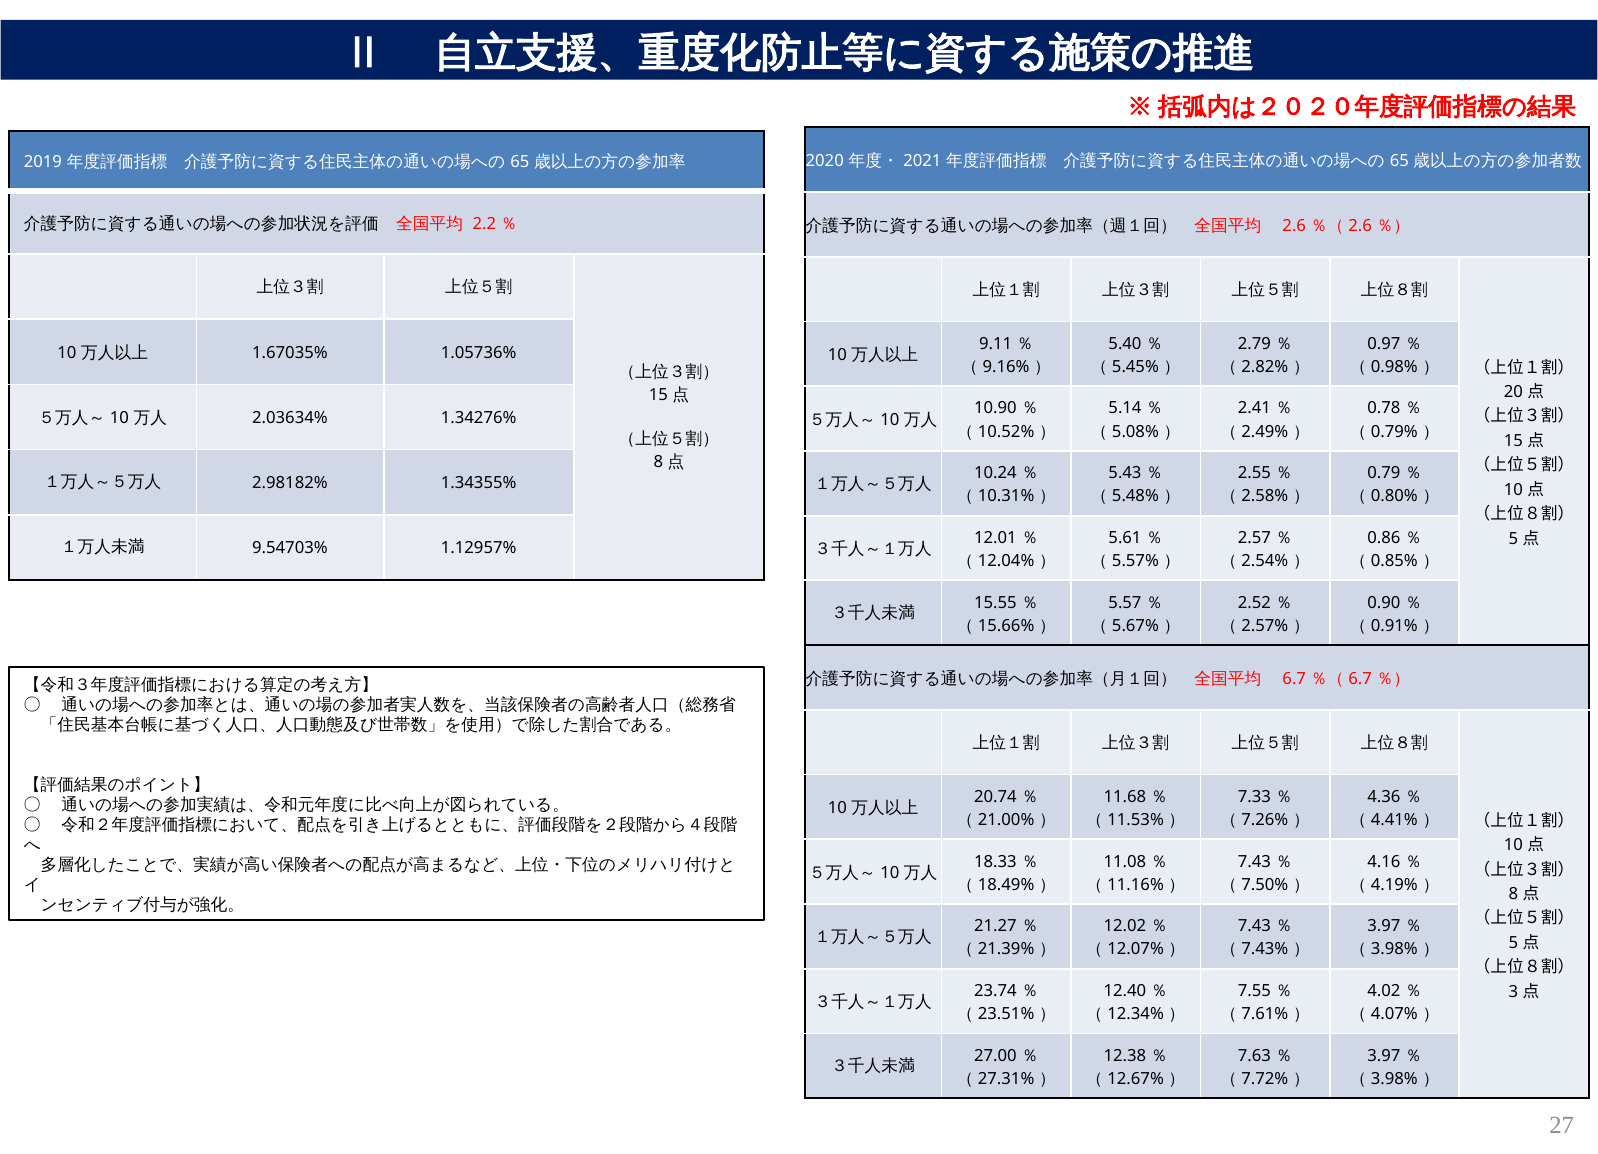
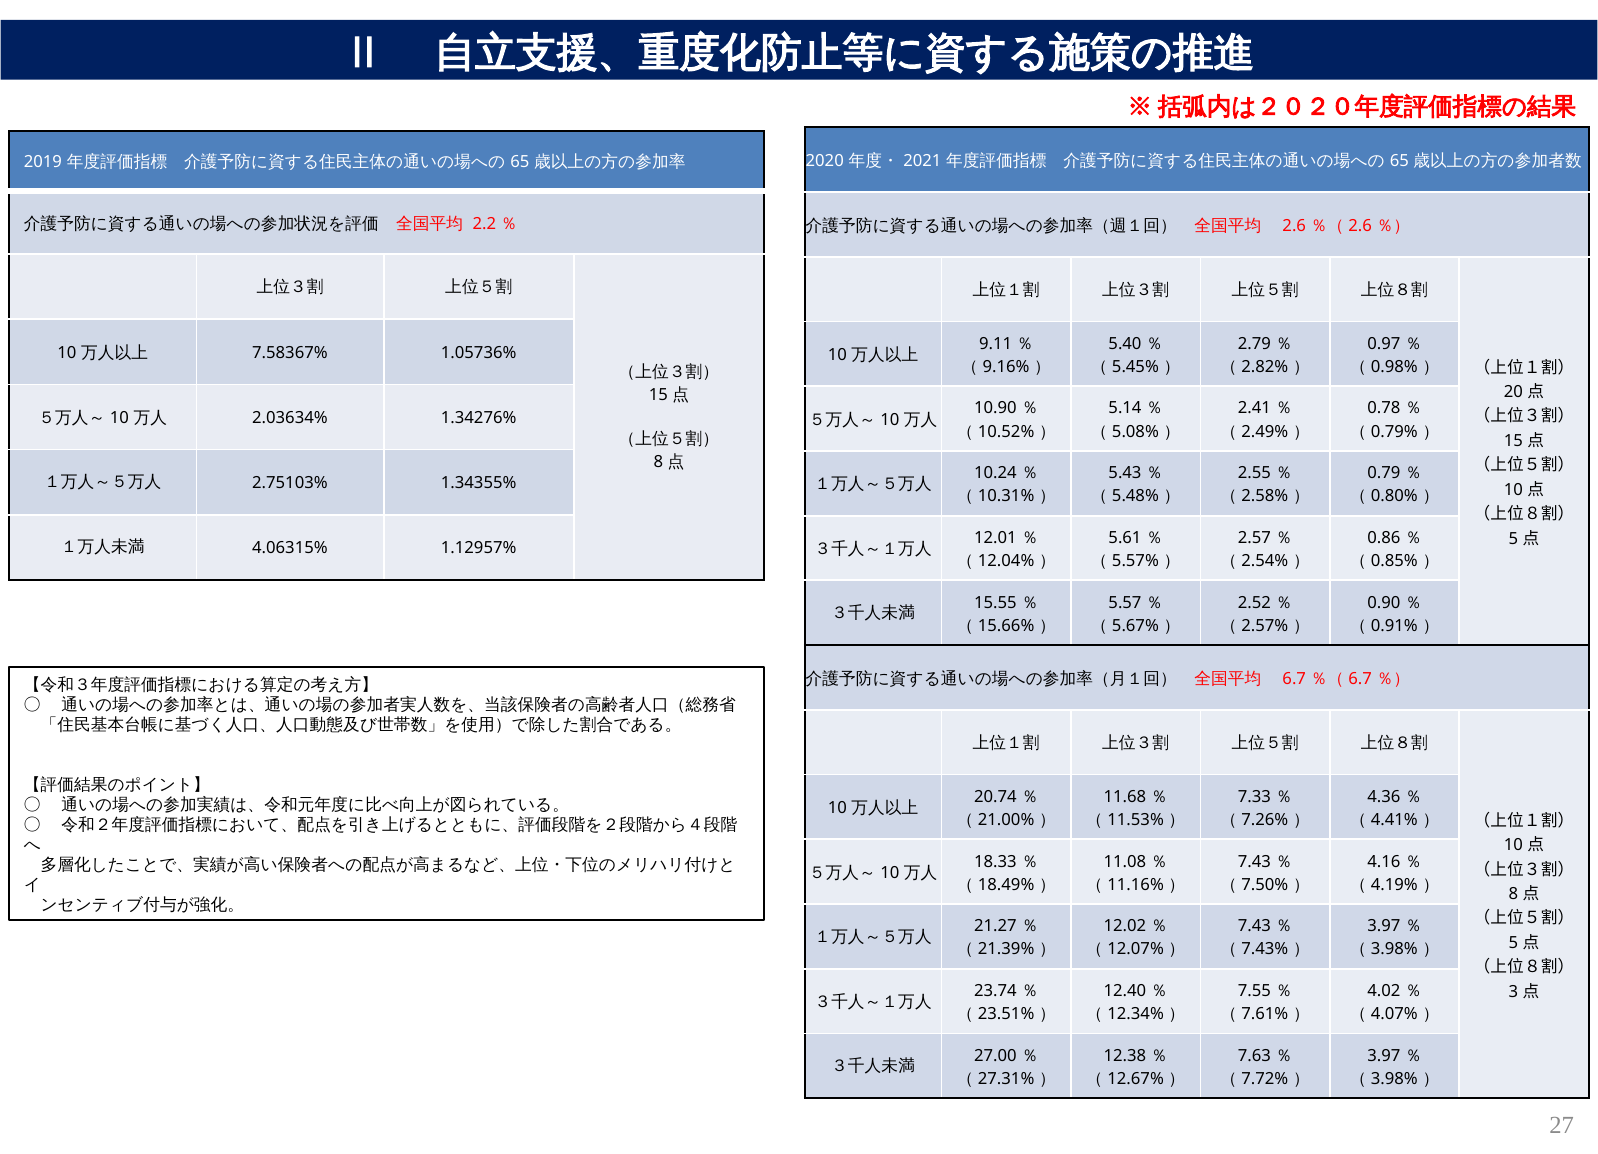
1.67035%: 1.67035% -> 7.58367% (290, 353)
2.98182%: 2.98182% -> 2.75103% (290, 483)
9.54703%: 9.54703% -> 4.06315% (290, 548)
